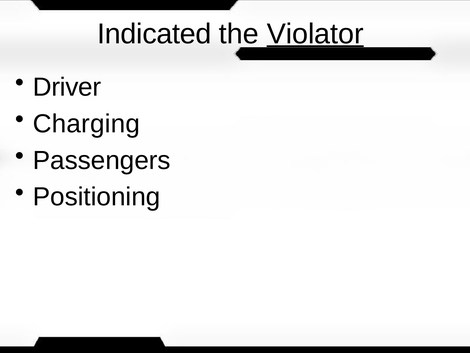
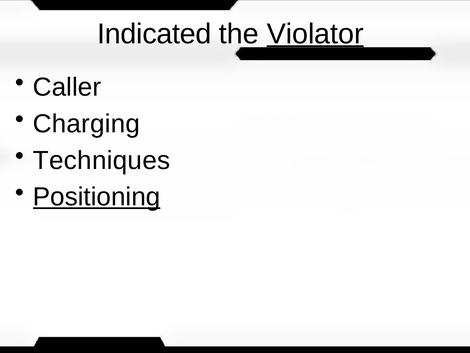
Driver: Driver -> Caller (67, 87)
Passengers: Passengers -> Techniques (102, 160)
Positioning underline: none -> present (97, 197)
